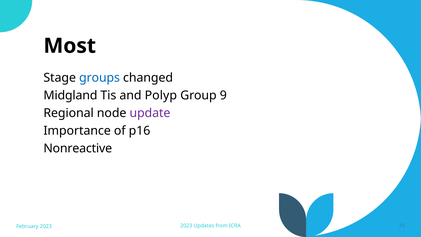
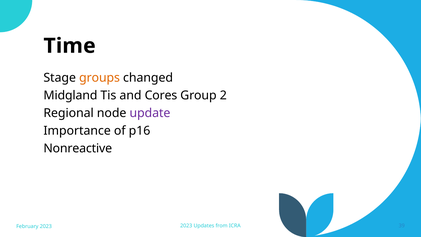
Most: Most -> Time (70, 46)
groups colour: blue -> orange (100, 78)
Polyp: Polyp -> Cores (161, 95)
9: 9 -> 2 (223, 95)
